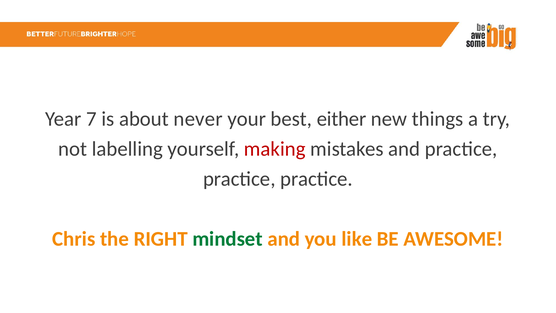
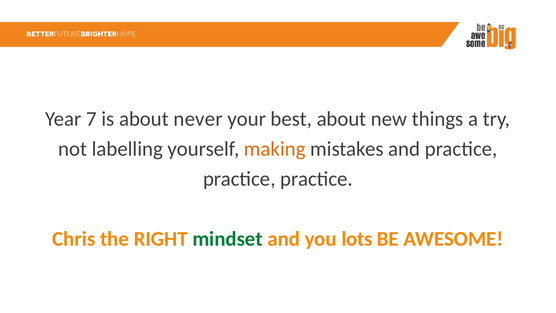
best either: either -> about (342, 119)
making colour: red -> orange (275, 149)
like: like -> lots (357, 239)
